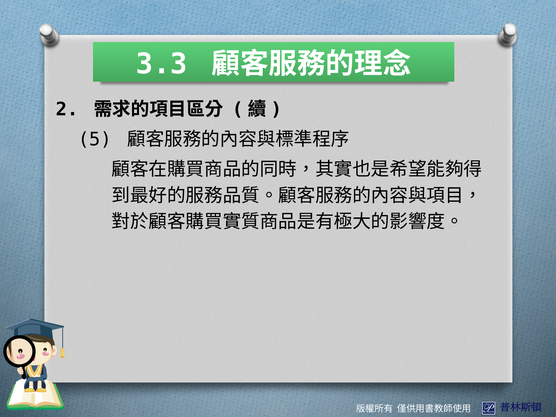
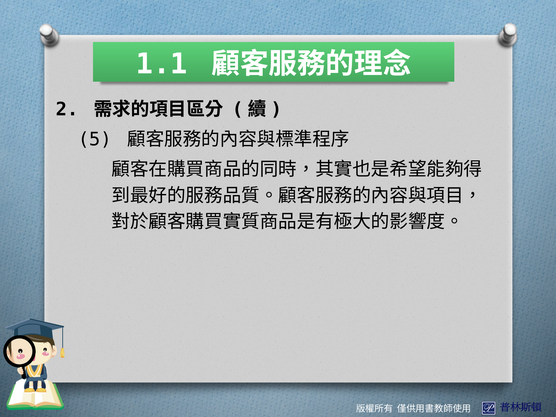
3.3: 3.3 -> 1.1 (162, 64)
